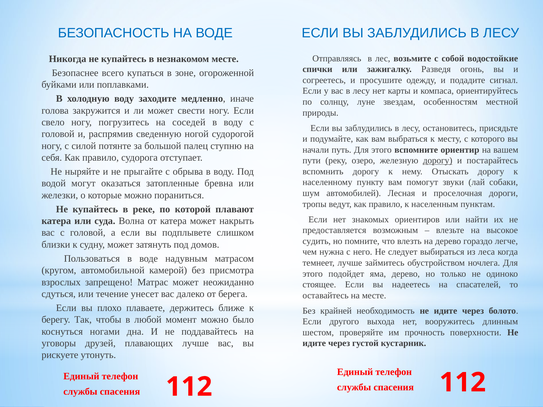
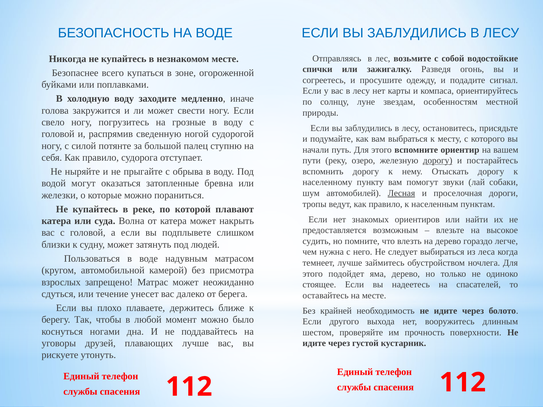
соседей: соседей -> грозные (189, 122)
Лесная underline: none -> present (401, 193)
домов: домов -> людей (205, 245)
